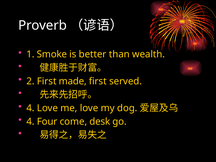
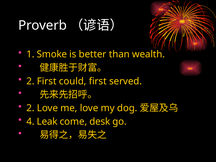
made: made -> could (73, 81)
4: 4 -> 2 (30, 108)
Four: Four -> Leak (47, 122)
